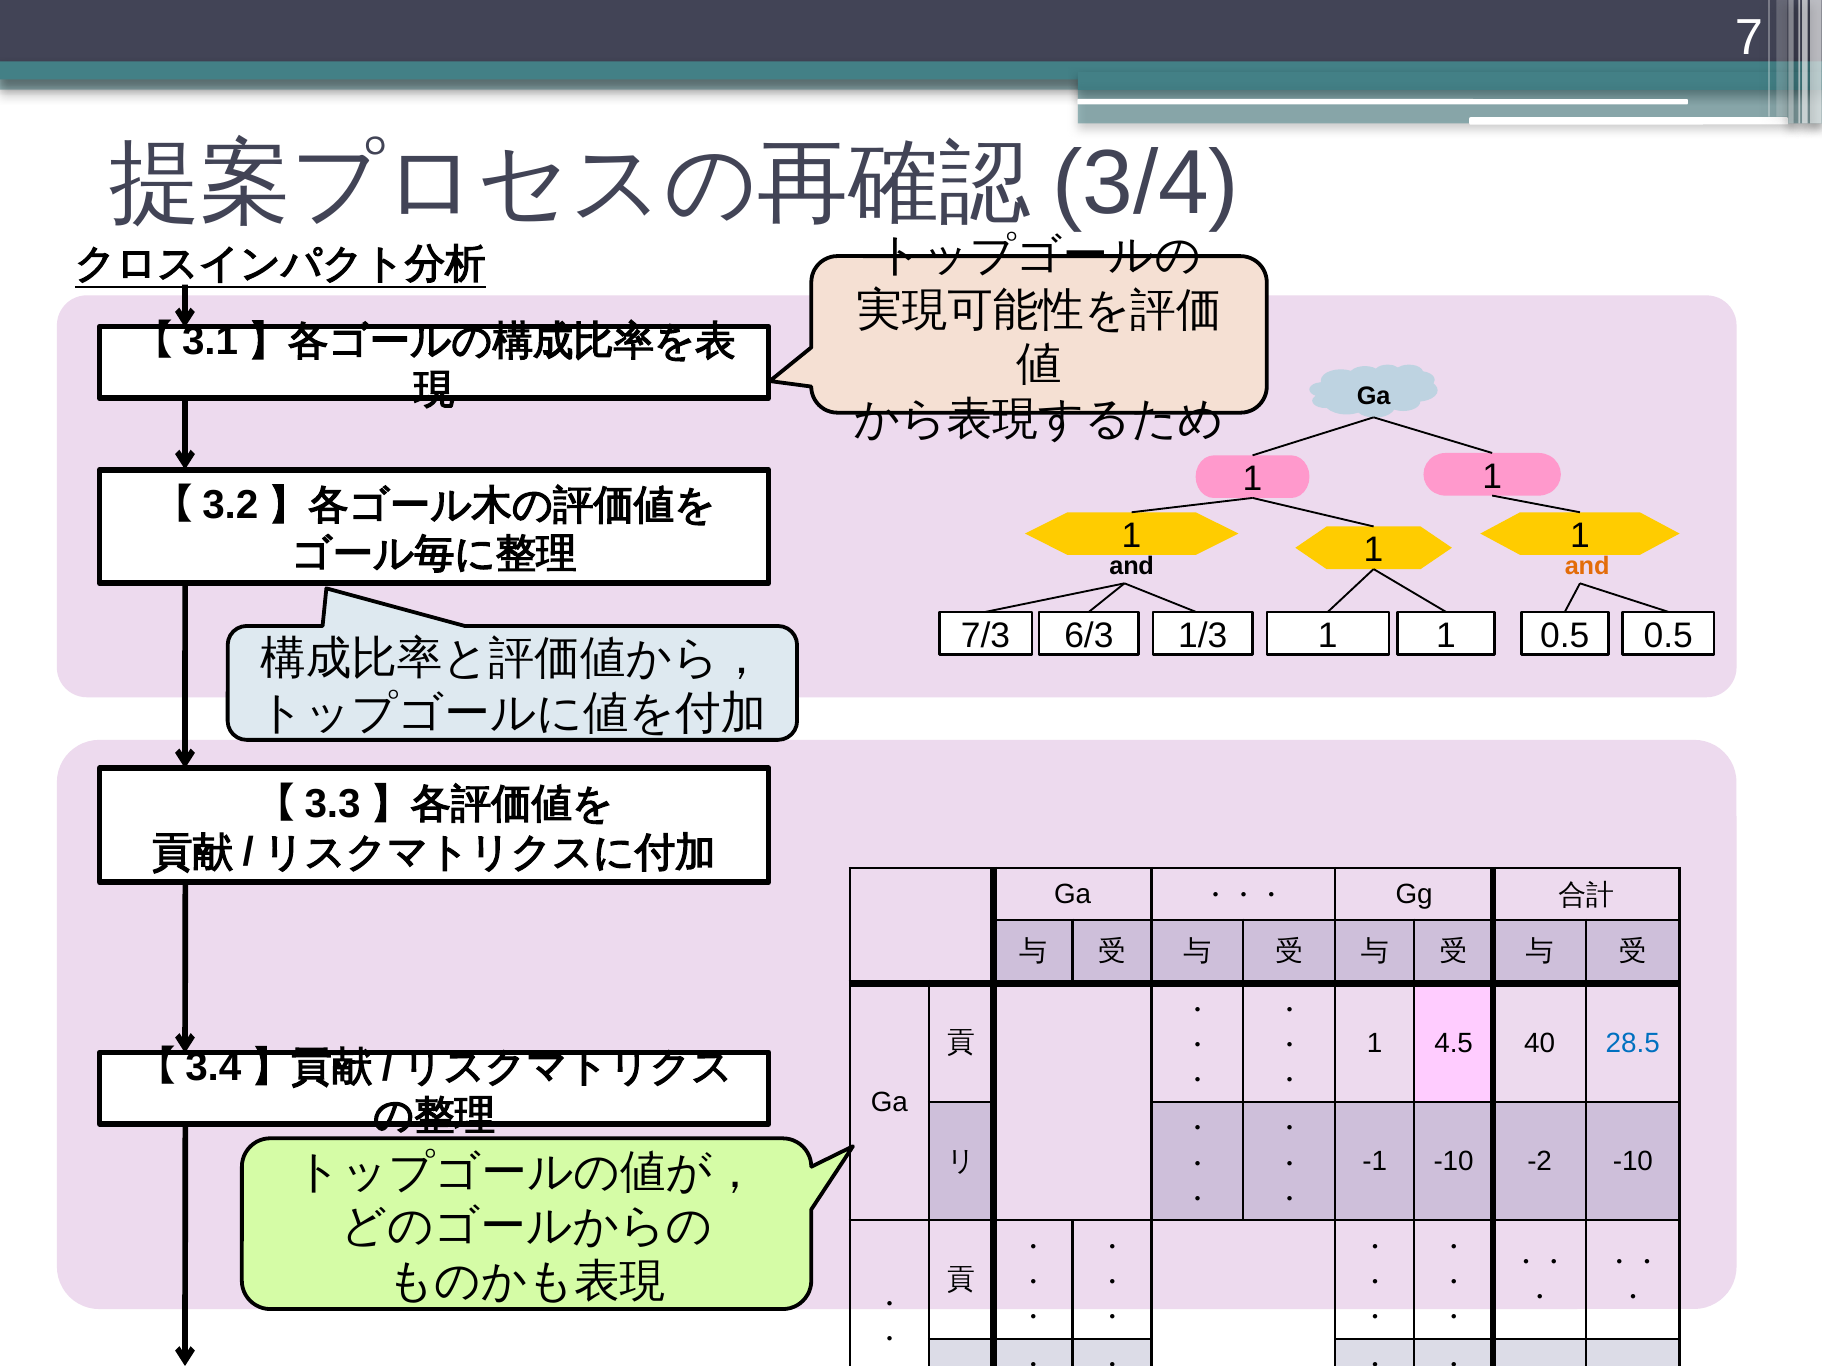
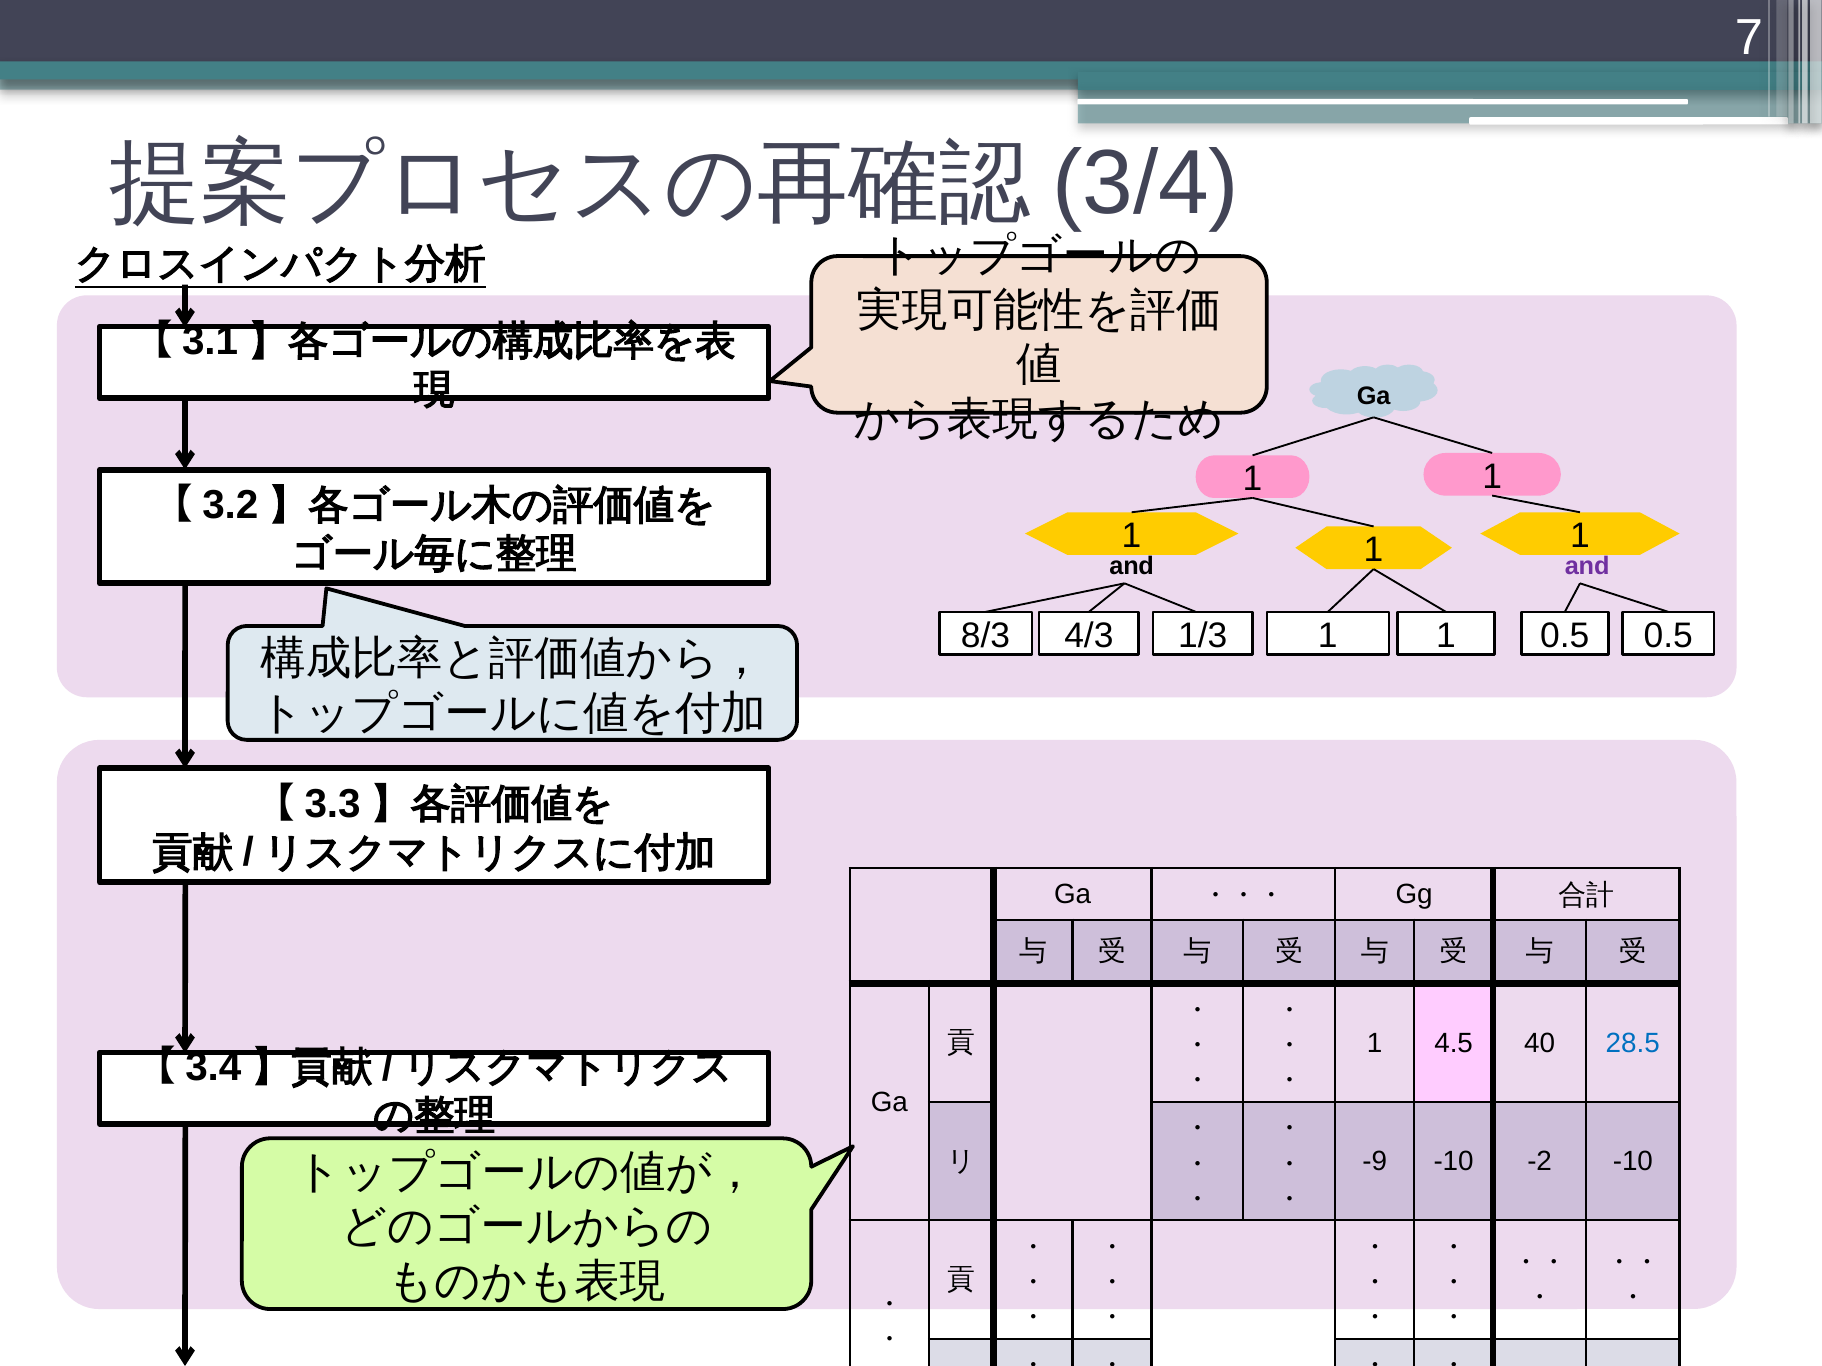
and colour: orange -> purple (1587, 567)
7/3: 7/3 -> 8/3 (986, 636)
6/3: 6/3 -> 4/3 (1089, 636)
-1: -1 -> -9 (1375, 1162)
